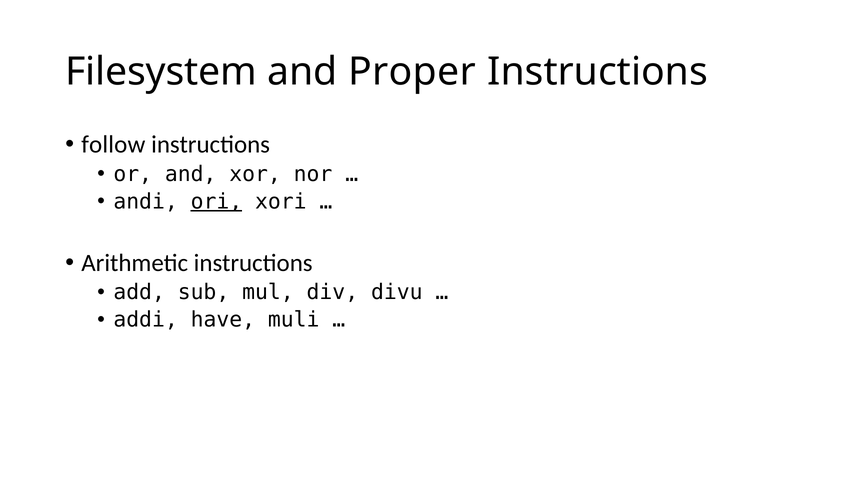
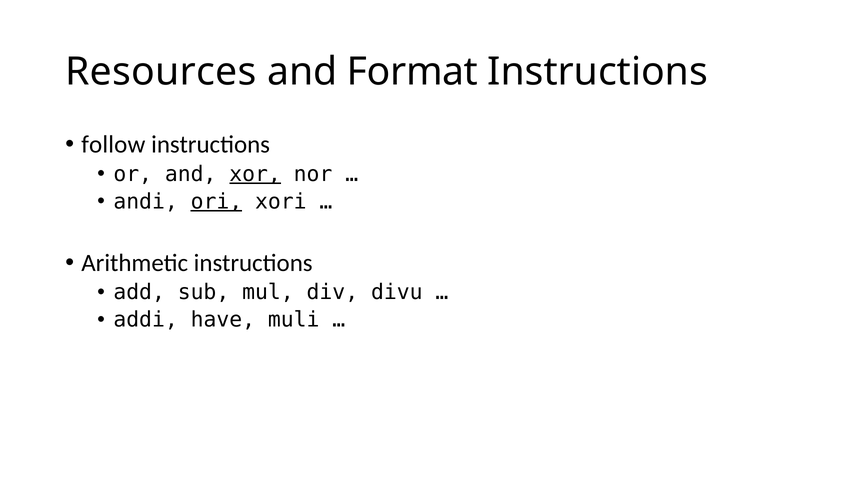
Filesystem: Filesystem -> Resources (161, 72)
Proper: Proper -> Format (413, 72)
xor underline: none -> present (255, 174)
